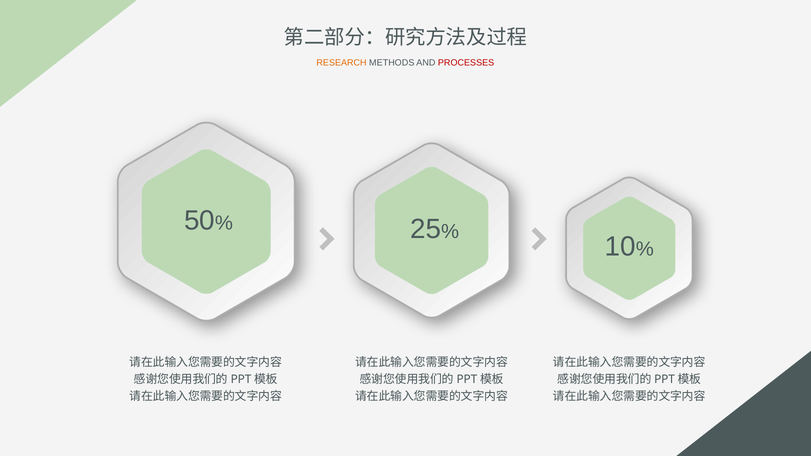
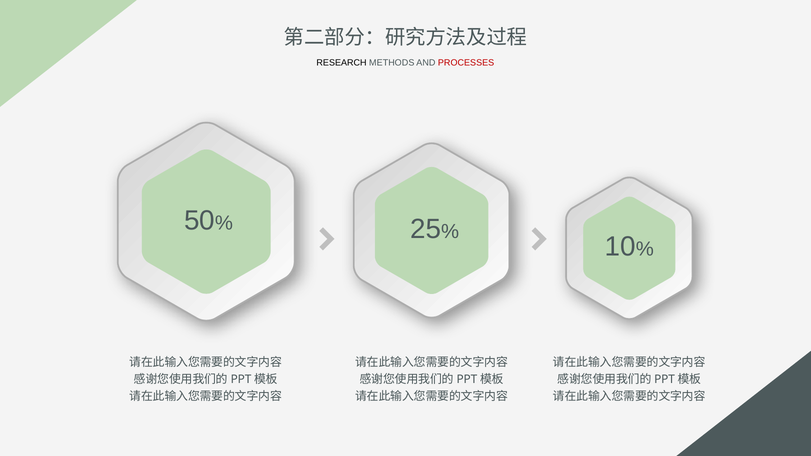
RESEARCH colour: orange -> black (342, 63)
